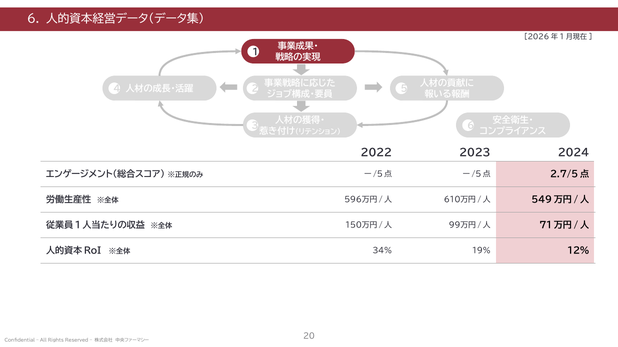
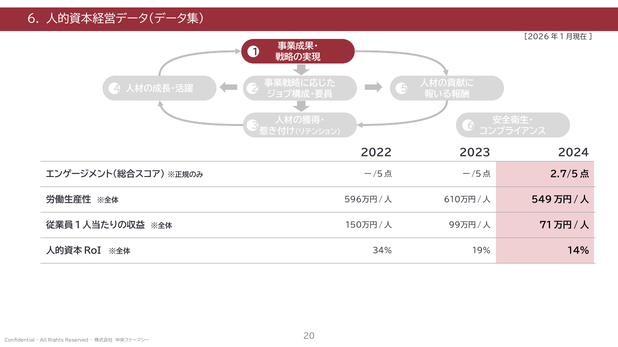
12%: 12% -> 14% (578, 251)
